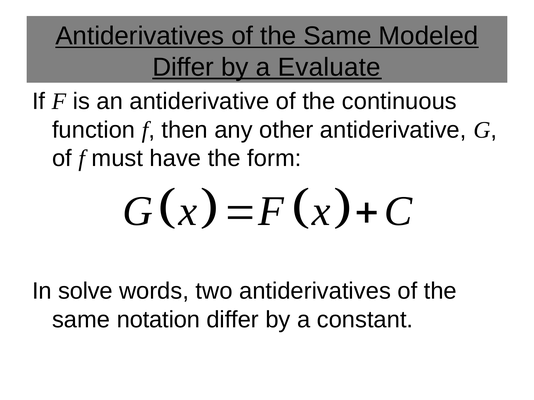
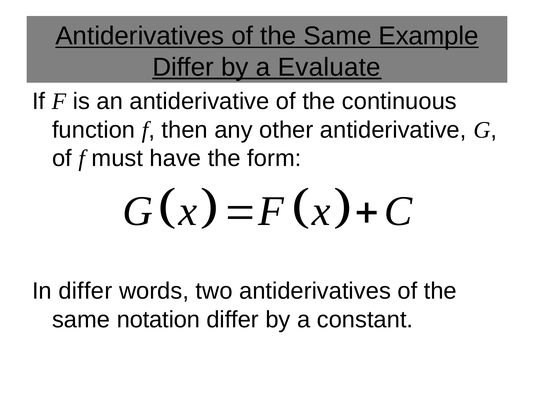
Modeled: Modeled -> Example (429, 36)
In solve: solve -> differ (85, 291)
